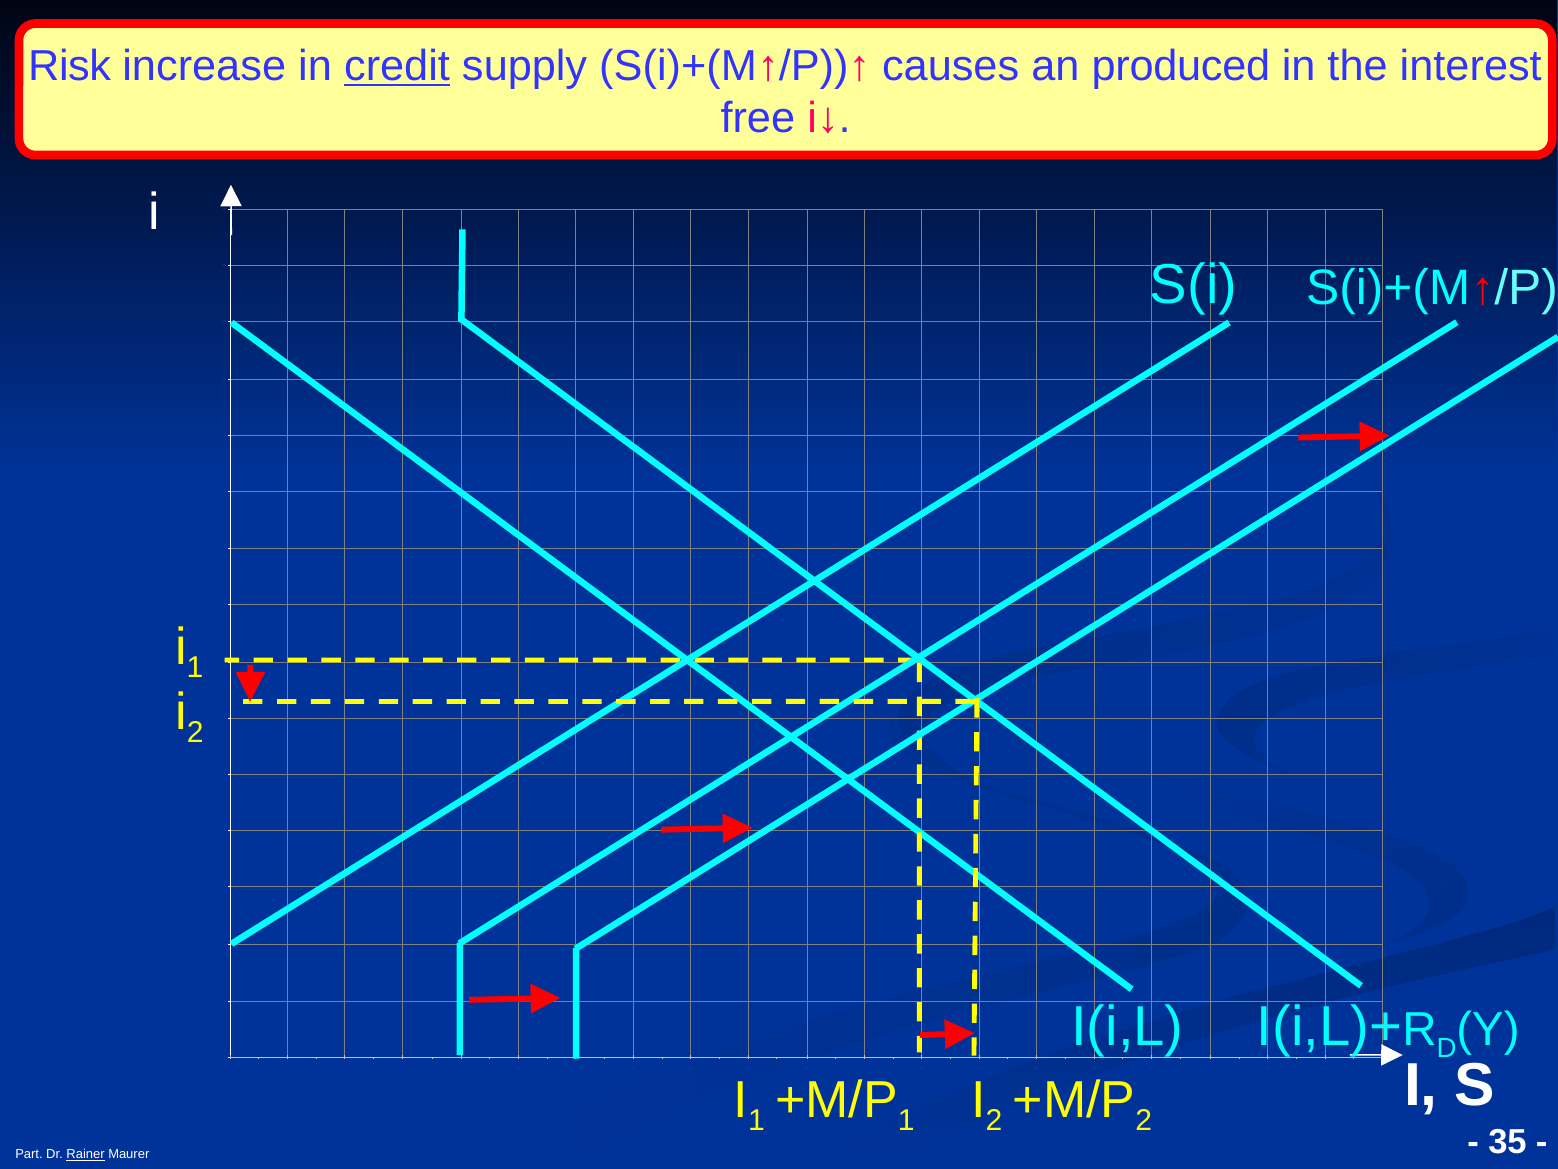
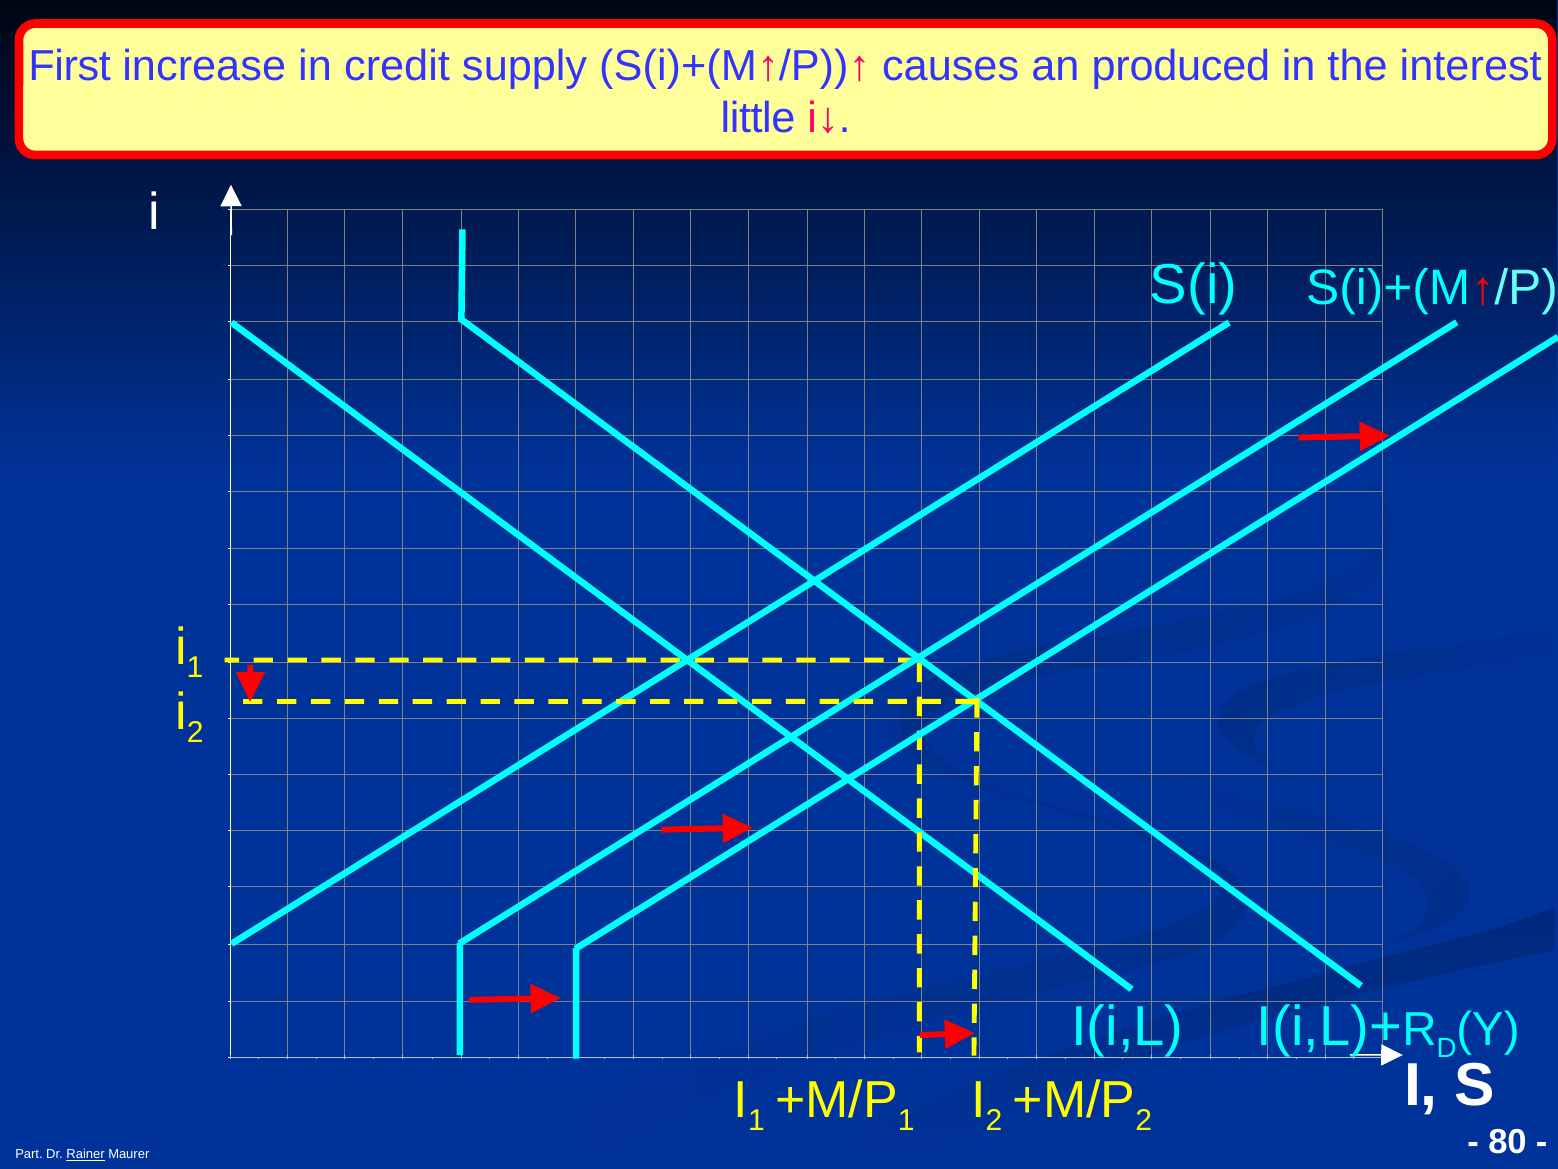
Risk: Risk -> First (70, 66)
credit underline: present -> none (397, 66)
free: free -> little (758, 118)
35: 35 -> 80 (1508, 1142)
